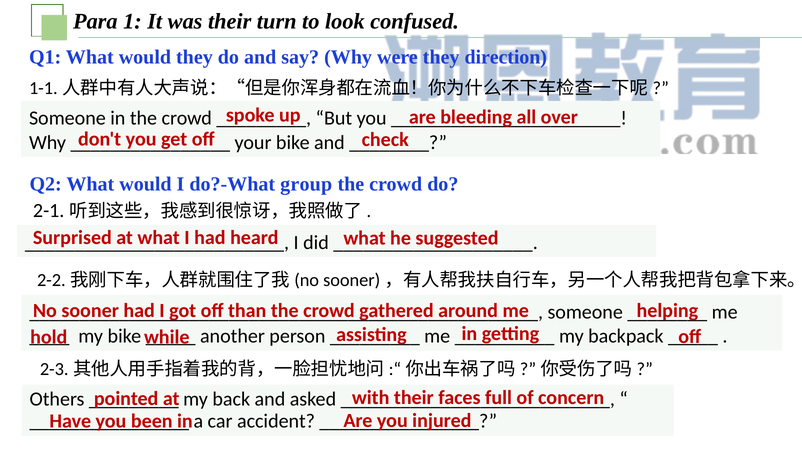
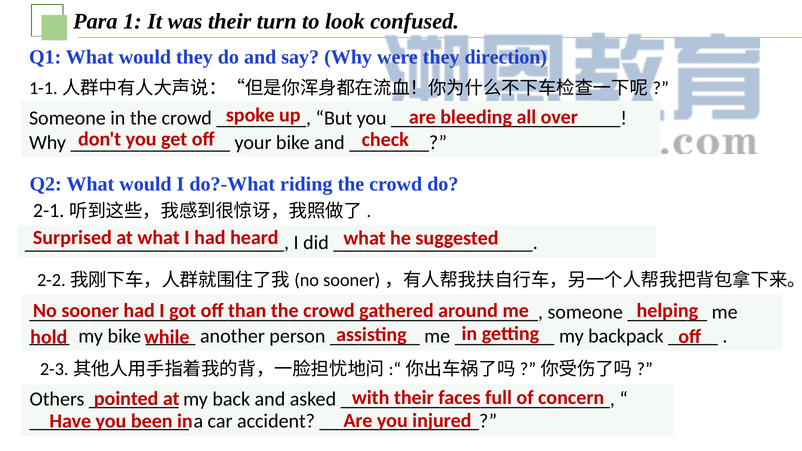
group: group -> riding (306, 184)
